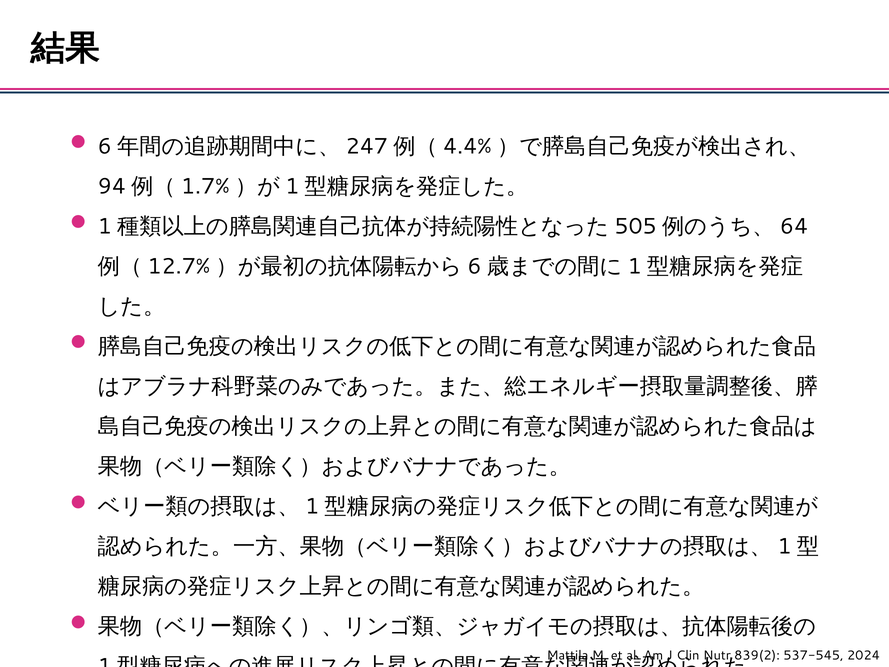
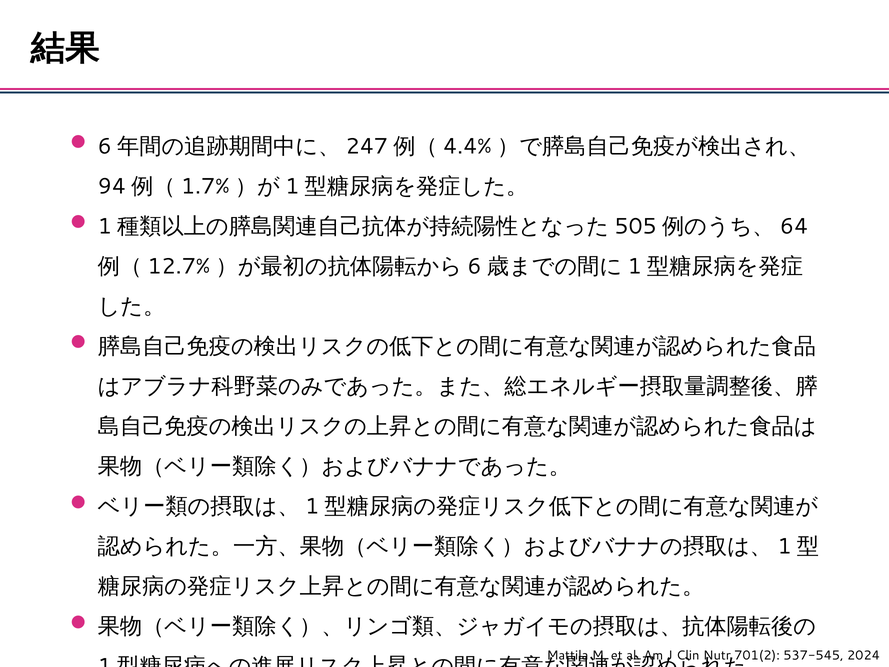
839(2: 839(2 -> 701(2 (757, 655)
